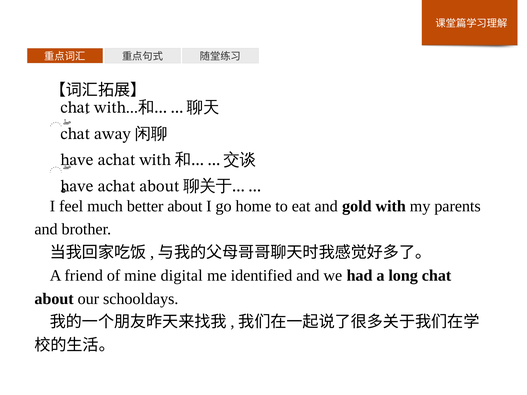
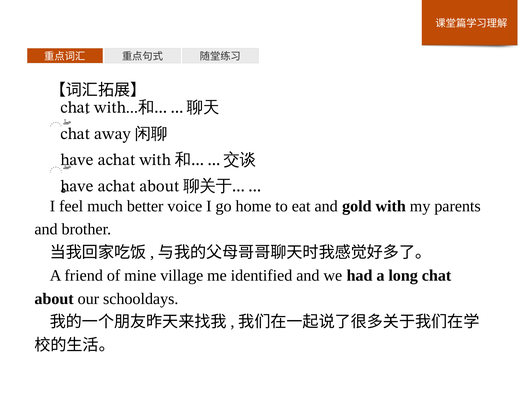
about: about -> voice (185, 206)
digital: digital -> village (182, 276)
